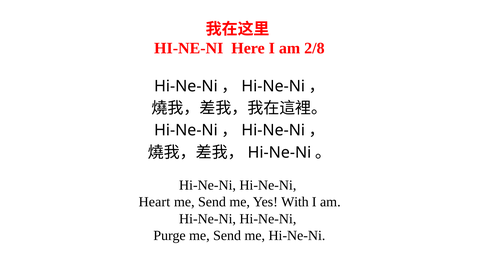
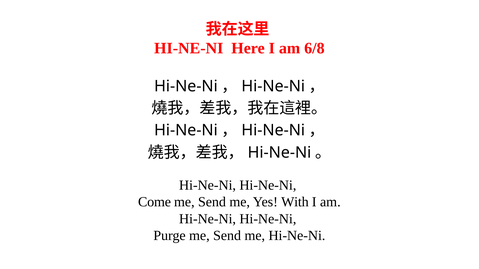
2/8: 2/8 -> 6/8 (314, 48)
Heart: Heart -> Come (155, 202)
